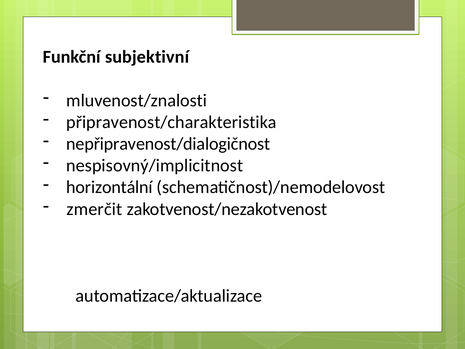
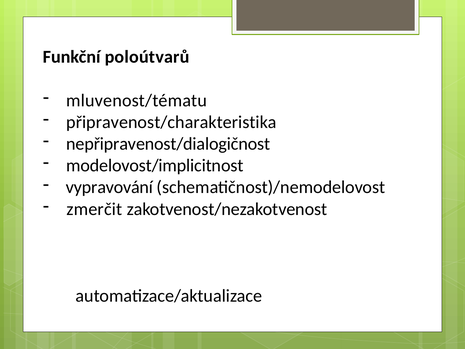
subjektivní: subjektivní -> poloútvarů (147, 57)
mluvenost/znalosti: mluvenost/znalosti -> mluvenost/tématu (137, 100)
nespisovný/implicitnost: nespisovný/implicitnost -> modelovost/implicitnost (155, 165)
horizontální: horizontální -> vypravování (110, 187)
